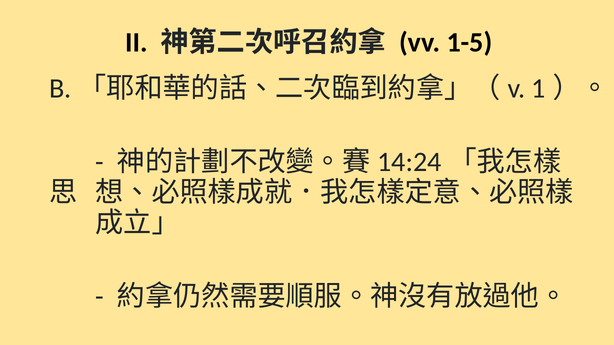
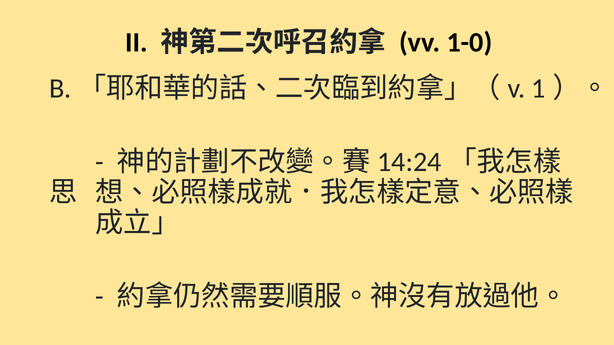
1-5: 1-5 -> 1-0 (469, 42)
